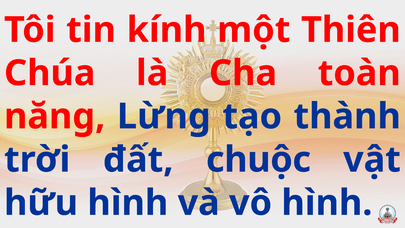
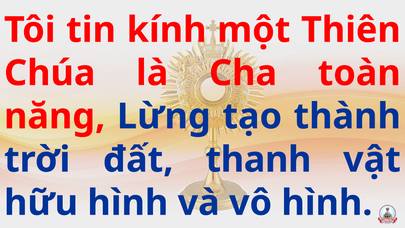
chuộc: chuộc -> thanh (258, 160)
